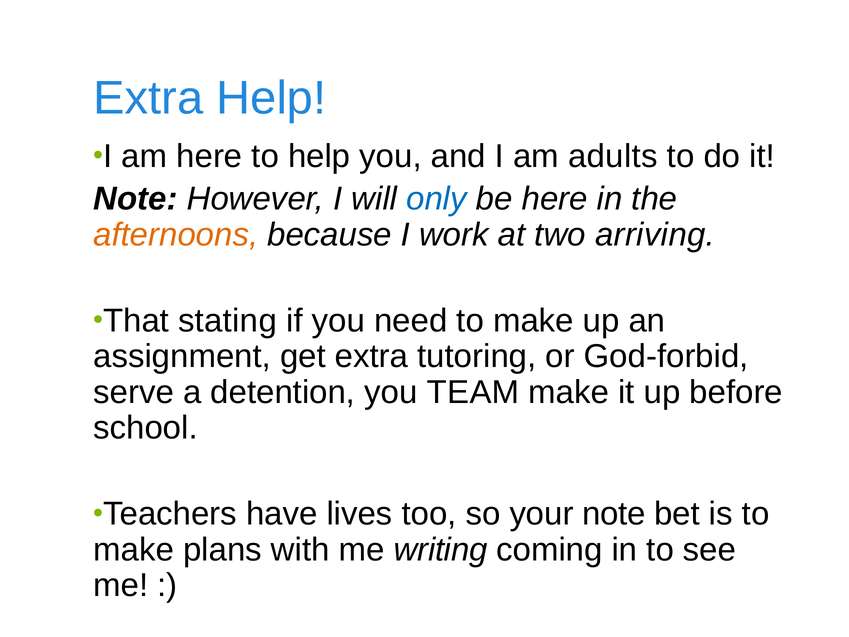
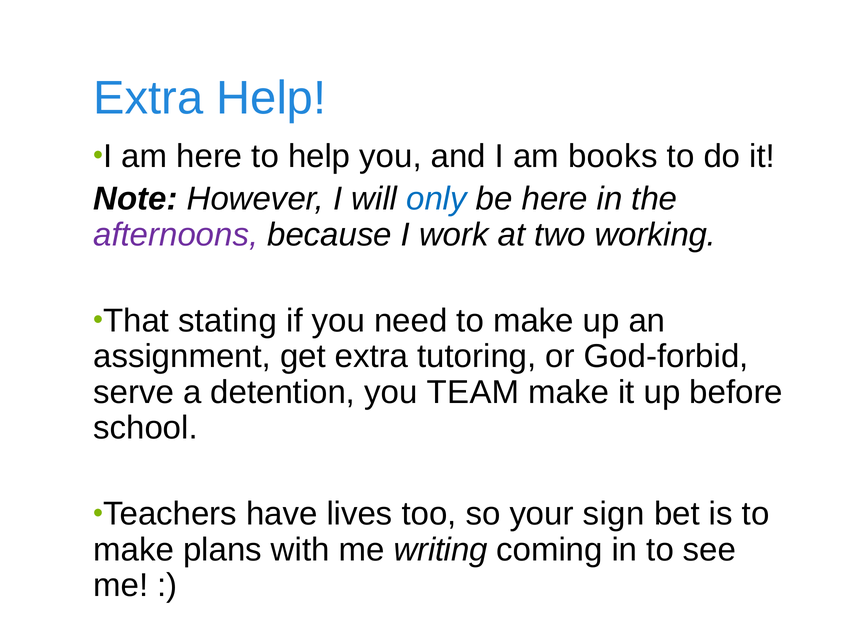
adults: adults -> books (613, 156)
afternoons colour: orange -> purple (176, 235)
arriving: arriving -> working (655, 235)
your note: note -> sign (614, 514)
